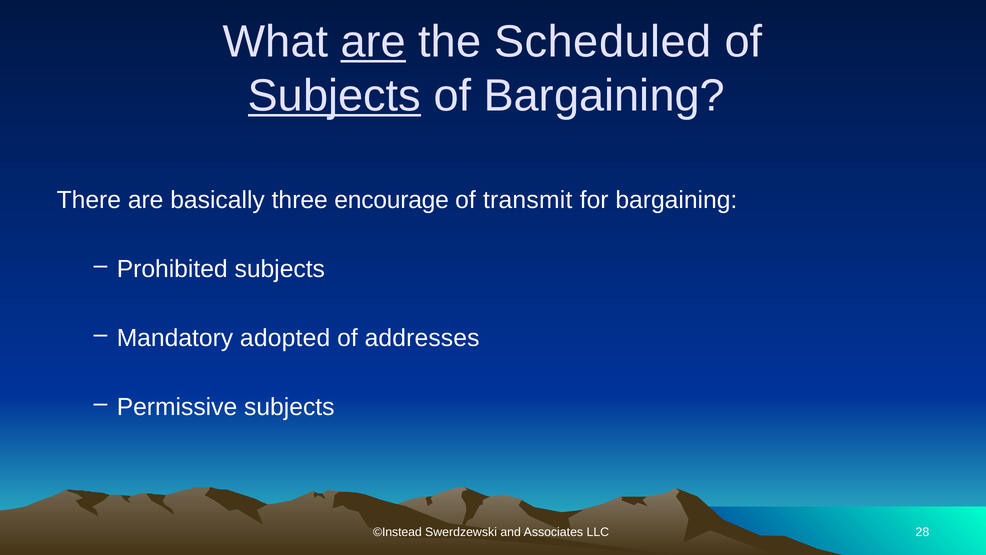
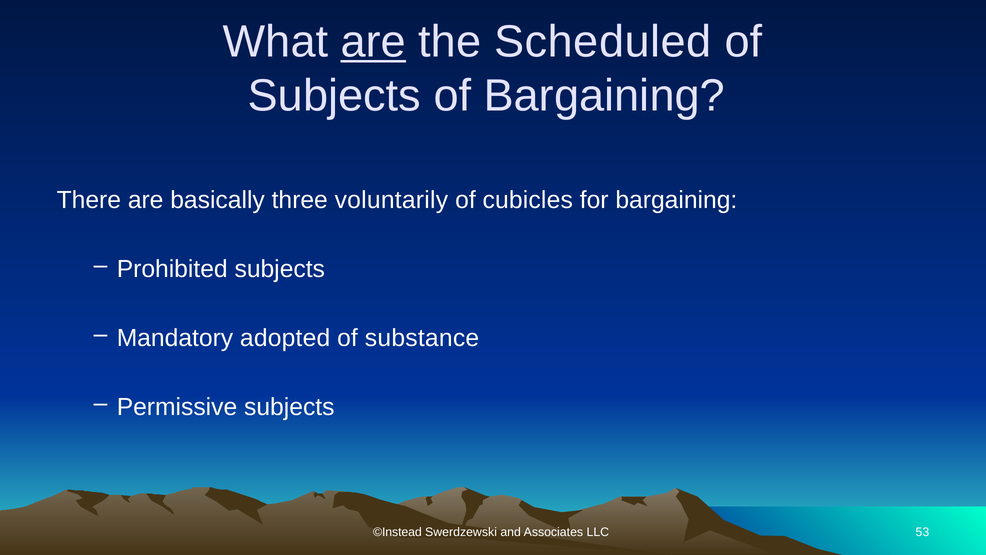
Subjects underline: present -> none (334, 96)
encourage: encourage -> voluntarily (391, 200)
transmit: transmit -> cubicles (528, 200)
addresses: addresses -> substance (422, 338)
28: 28 -> 53 (922, 532)
